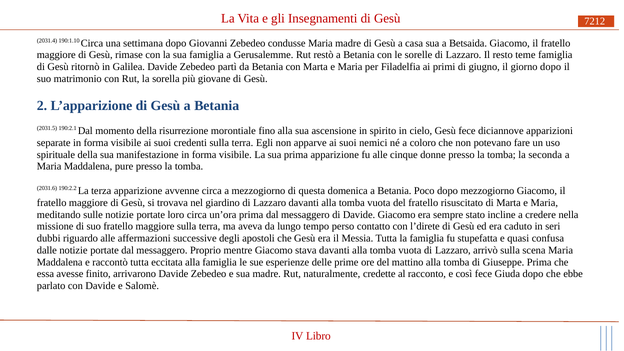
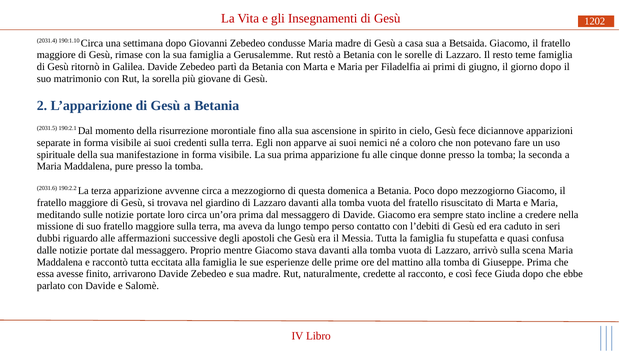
7212: 7212 -> 1202 (595, 22)
l’direte: l’direte -> l’debiti (425, 227)
